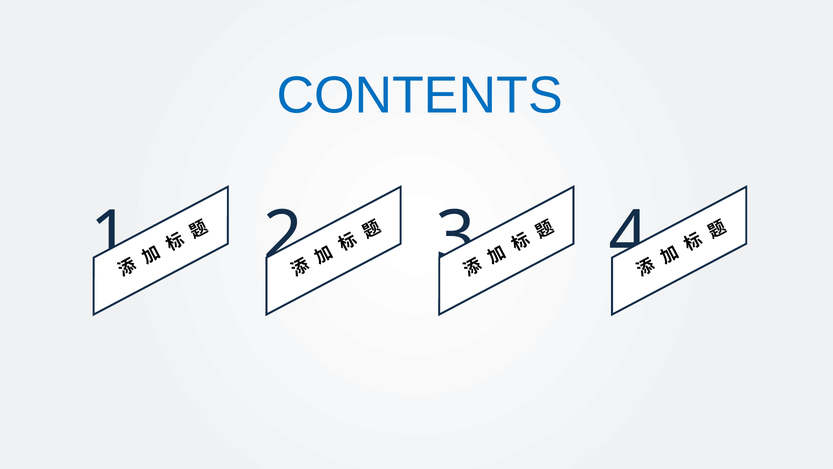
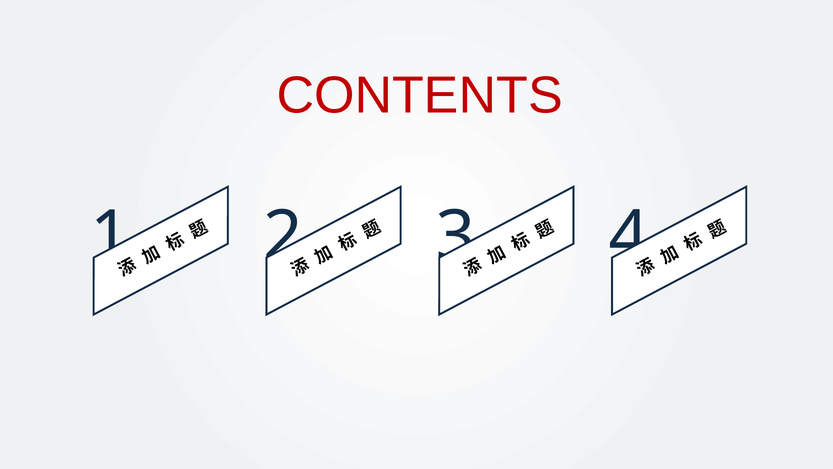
CONTENTS colour: blue -> red (420, 96)
